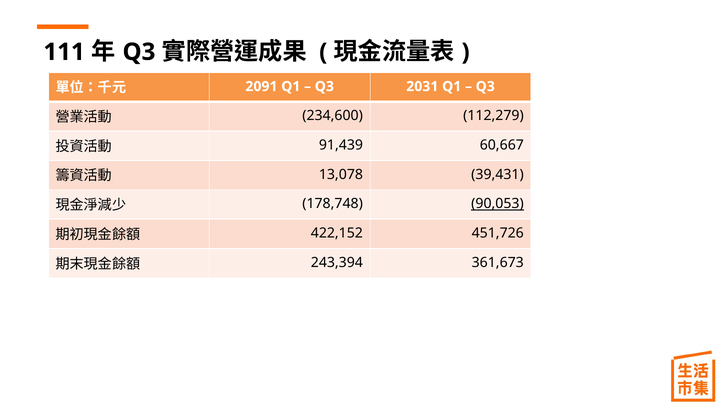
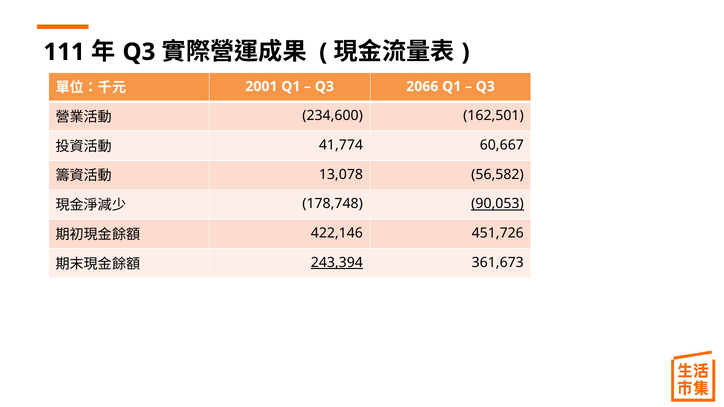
2091: 2091 -> 2001 (261, 87)
2031: 2031 -> 2066 (422, 87)
112,279: 112,279 -> 162,501 (493, 116)
91,439: 91,439 -> 41,774 (341, 145)
39,431: 39,431 -> 56,582 (498, 175)
422,152: 422,152 -> 422,146 (337, 233)
243,394 underline: none -> present (337, 263)
